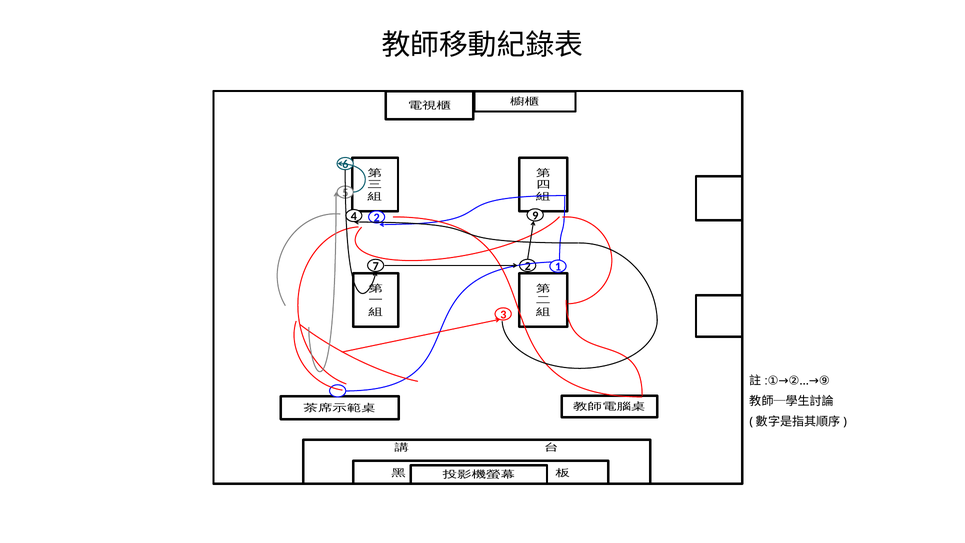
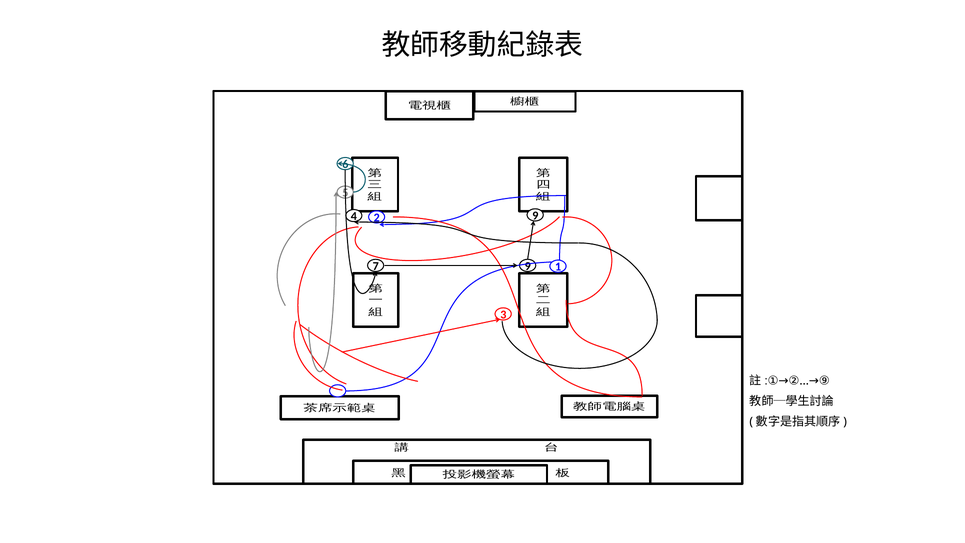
2: 2 -> 9 (528, 266)
